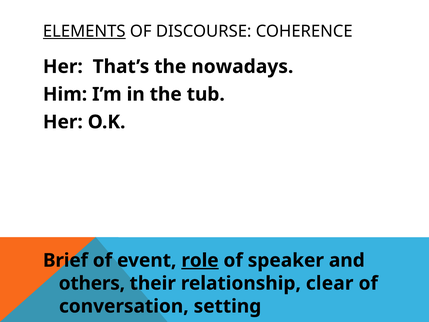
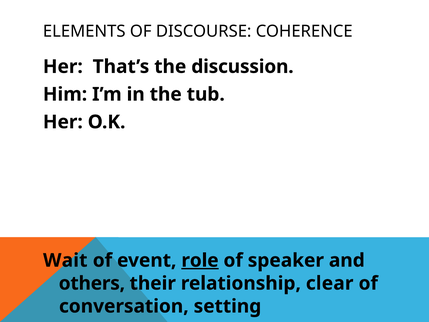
ELEMENTS underline: present -> none (84, 31)
nowadays: nowadays -> discussion (242, 67)
Brief: Brief -> Wait (65, 260)
